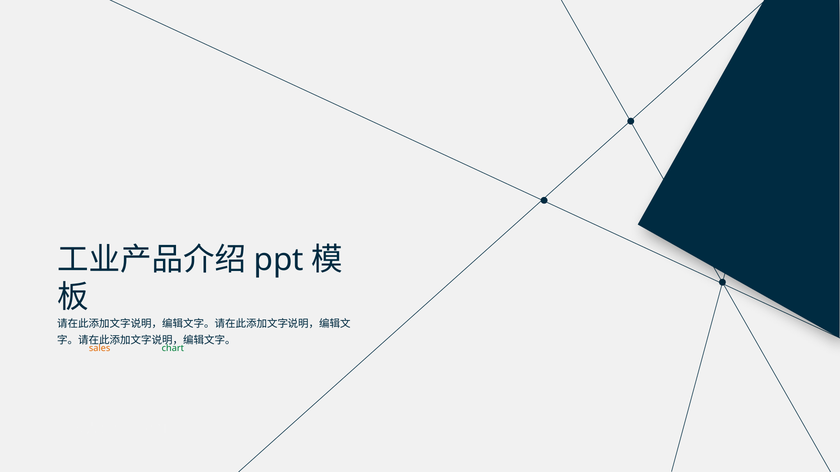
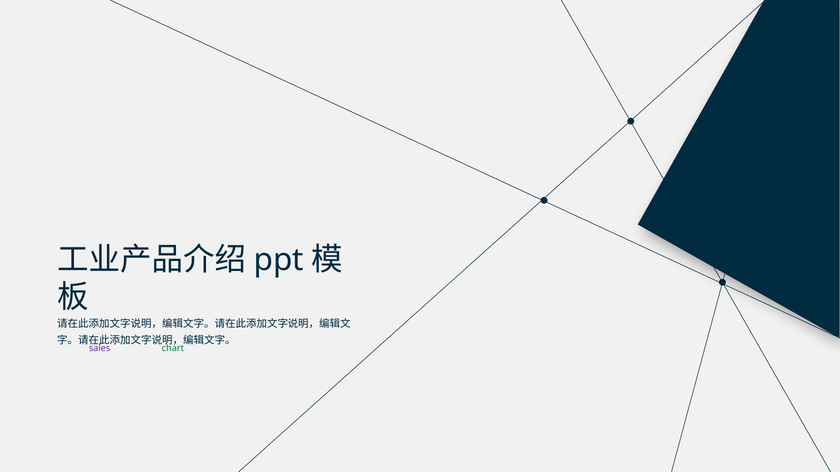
sales colour: orange -> purple (100, 349)
